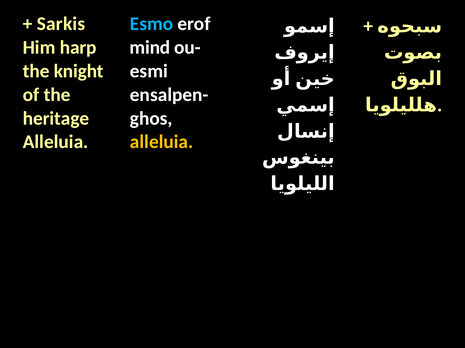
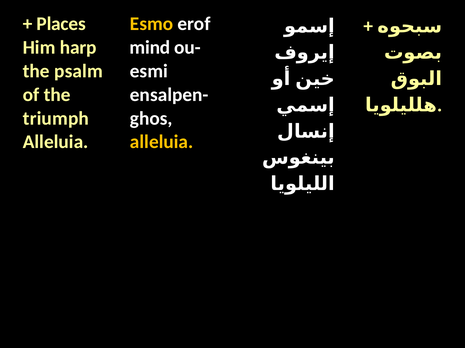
Sarkis: Sarkis -> Places (61, 24)
Esmo colour: light blue -> yellow (152, 24)
knight: knight -> psalm (79, 71)
heritage: heritage -> triumph (56, 119)
